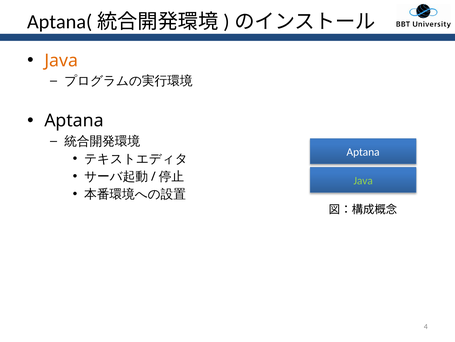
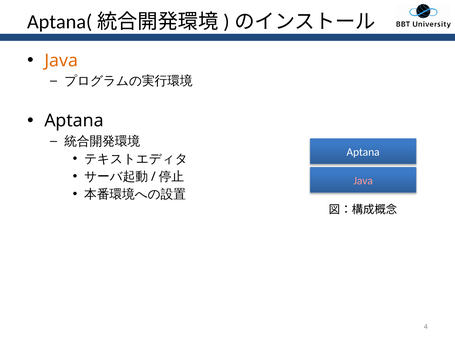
Java colour: light green -> pink (363, 180)
